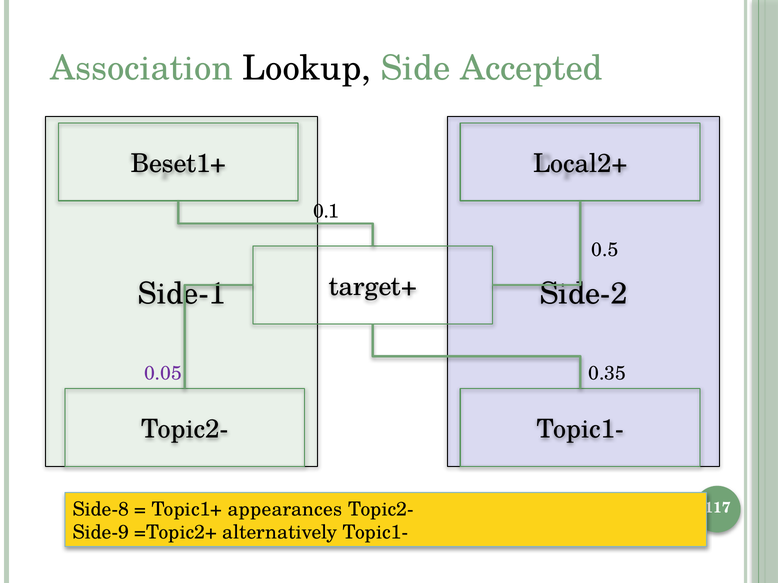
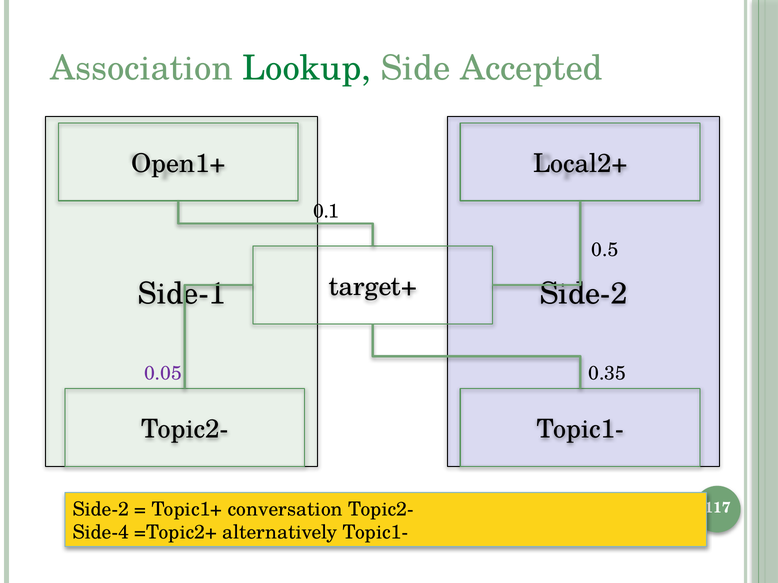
Lookup colour: black -> green (307, 68)
Beset1+: Beset1+ -> Open1+ (178, 164)
Side-8: Side-8 -> Side-2 (101, 510)
appearances: appearances -> conversation (285, 510)
Side-9: Side-9 -> Side-4 (101, 533)
